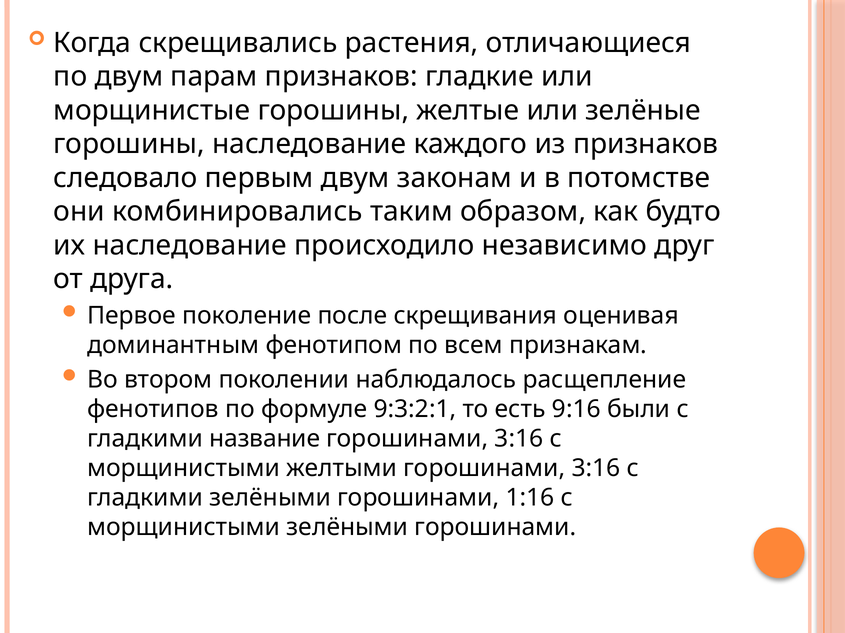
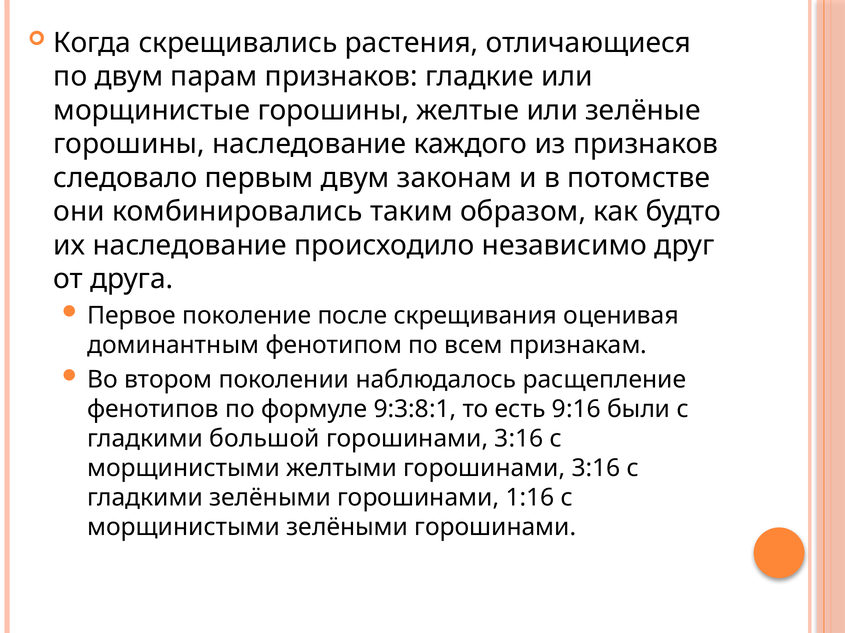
9:3:2:1: 9:3:2:1 -> 9:3:8:1 (415, 409)
название: название -> большой (264, 439)
